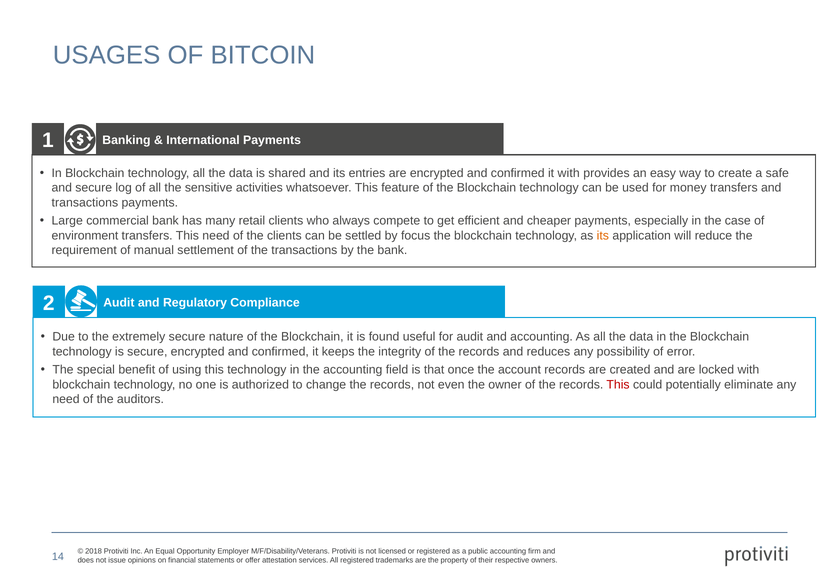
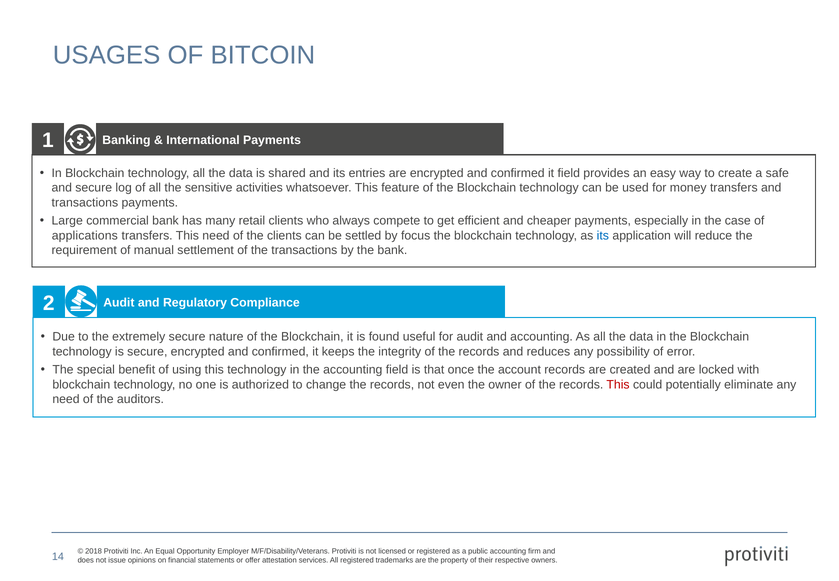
it with: with -> field (569, 173)
environment: environment -> applications (85, 236)
its colour: orange -> blue (603, 236)
